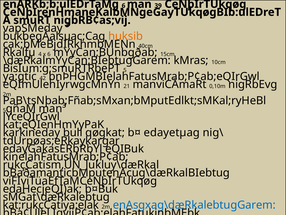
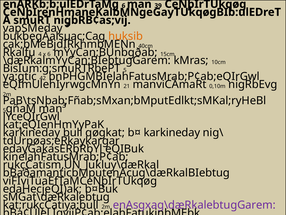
b¤ edayetµag: edayetµag -> karkineday (172, 132)
kat;rukçCatiya:elak: kat;rukçCatiya:elak -> kat;rukçCatiya:bull (51, 205)
enAsgxag\dæRkalebtugGarem colour: blue -> purple (194, 205)
